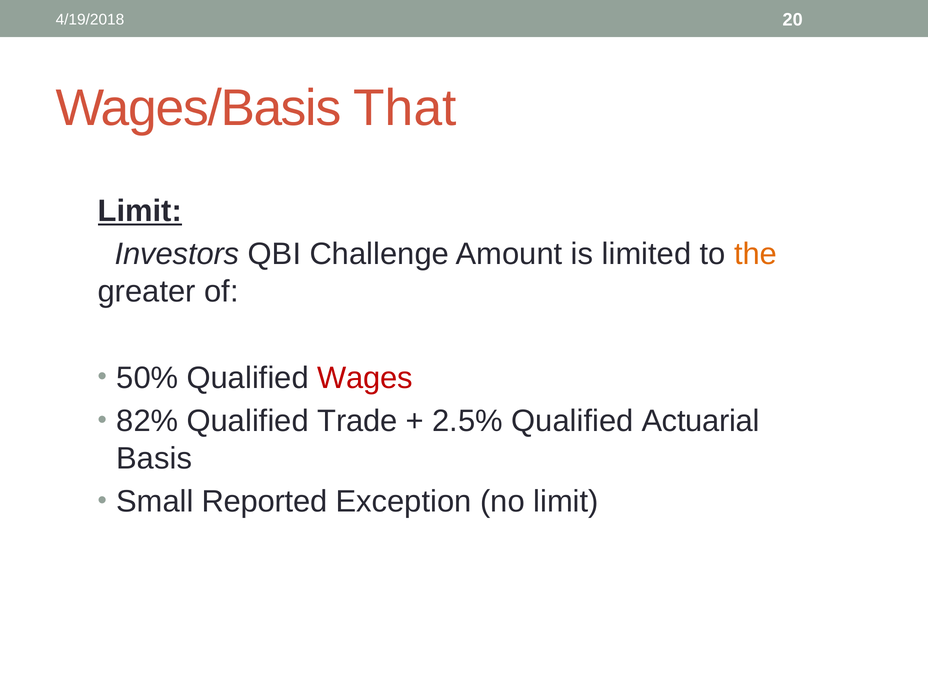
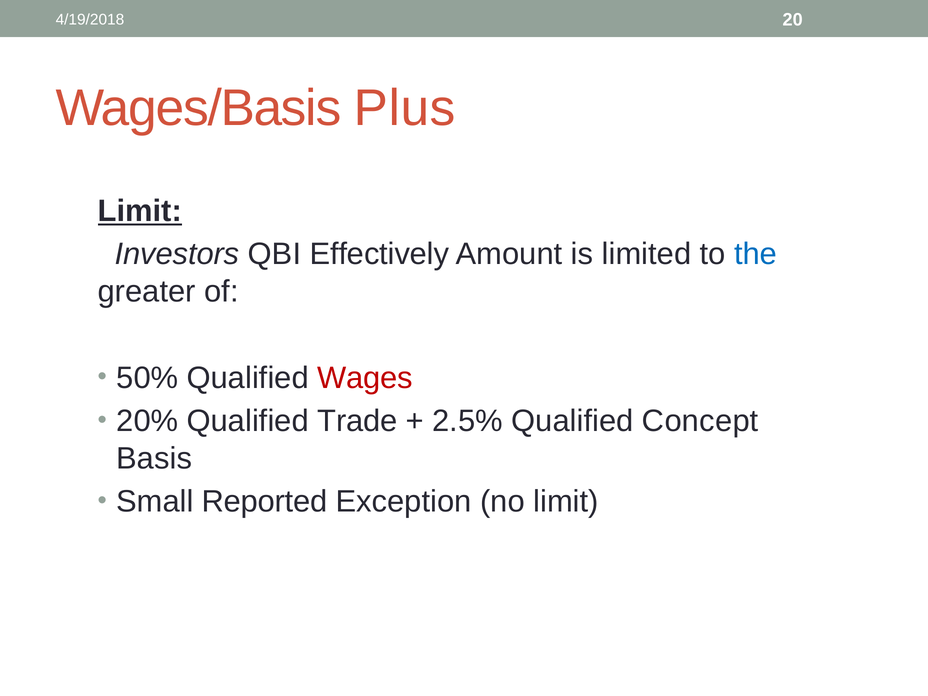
That: That -> Plus (405, 108)
Challenge: Challenge -> Effectively (379, 254)
the colour: orange -> blue (756, 254)
82%: 82% -> 20% (147, 421)
Actuarial: Actuarial -> Concept (700, 421)
